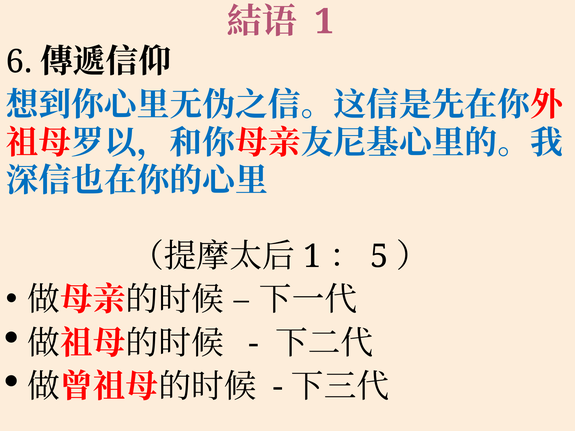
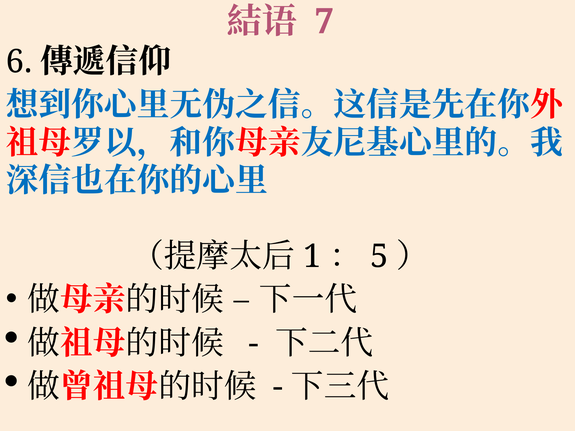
1: 1 -> 7 (324, 22)
